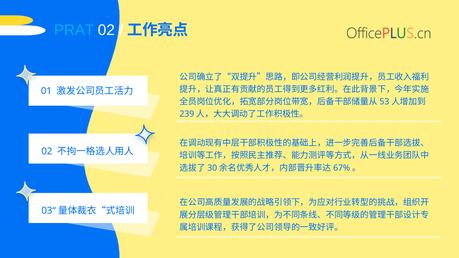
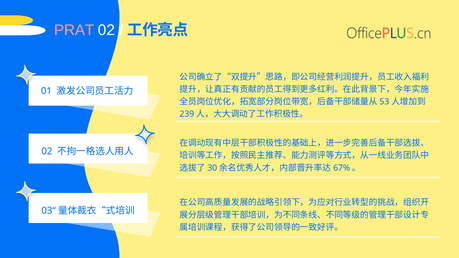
PRAT colour: light blue -> pink (74, 30)
